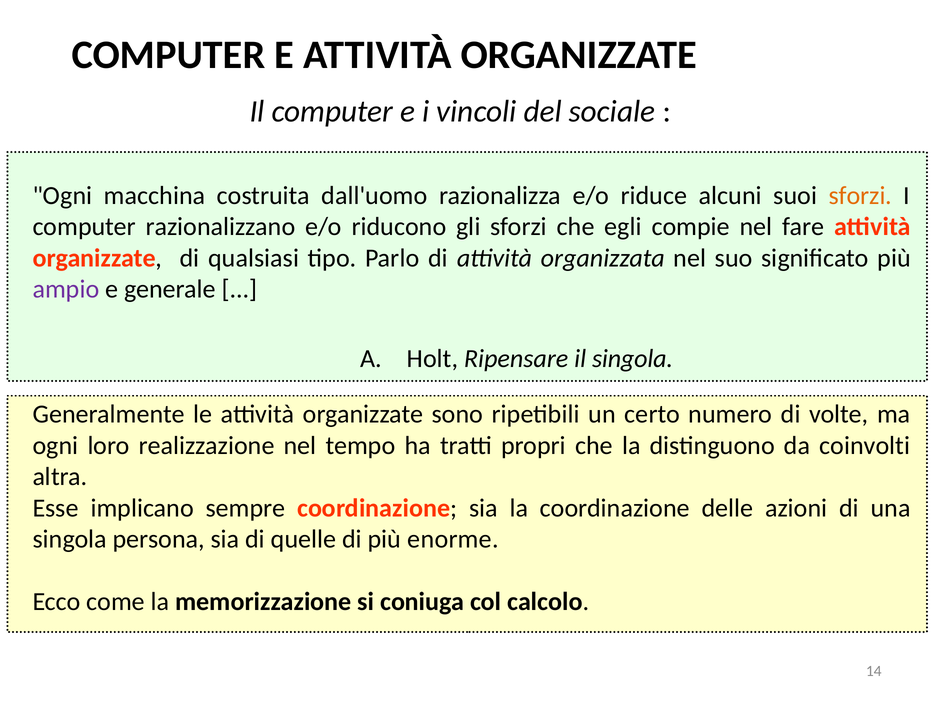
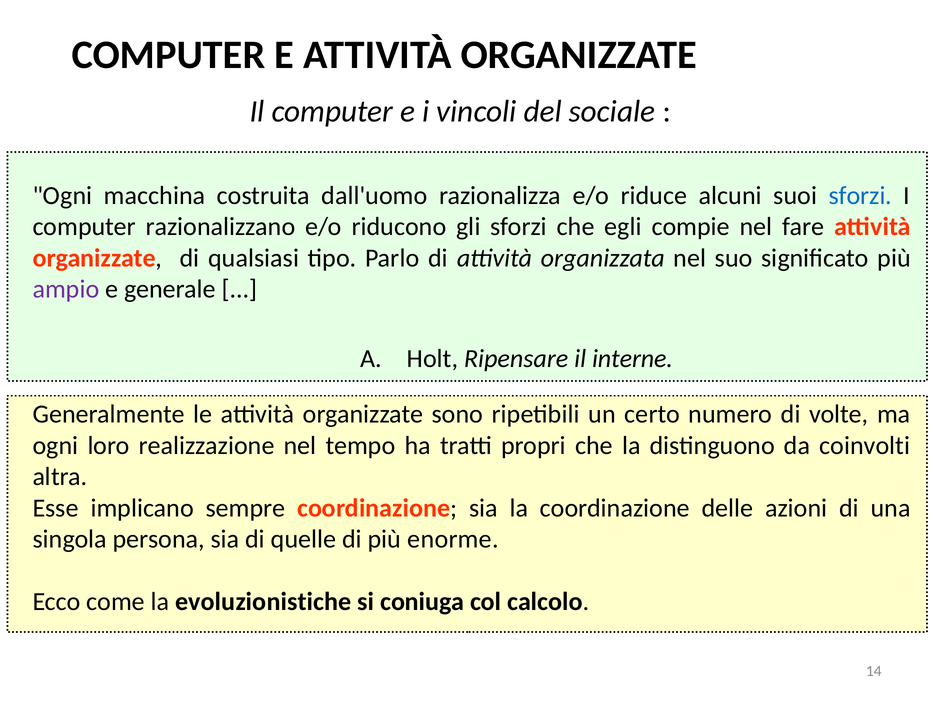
sforzi colour: orange -> blue (860, 196)
il singola: singola -> interne (632, 359)
memorizzazione: memorizzazione -> evoluzionistiche (263, 602)
